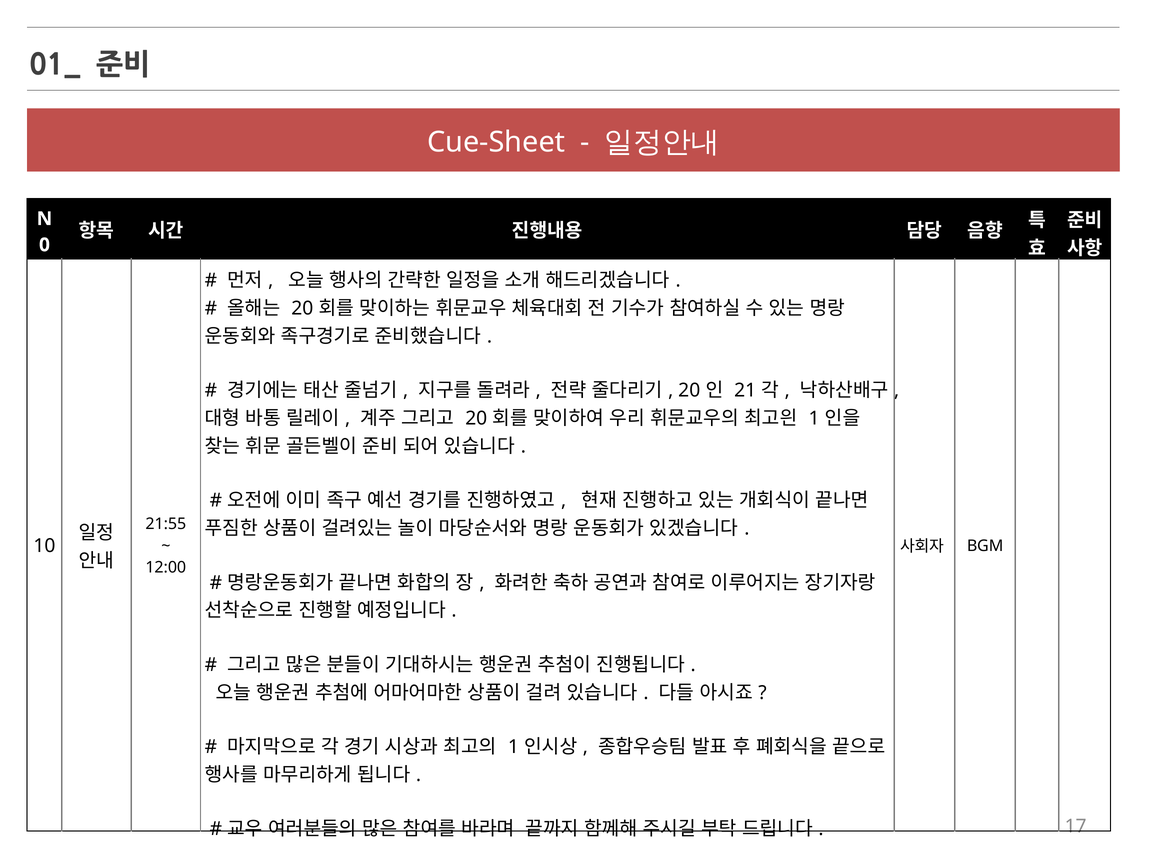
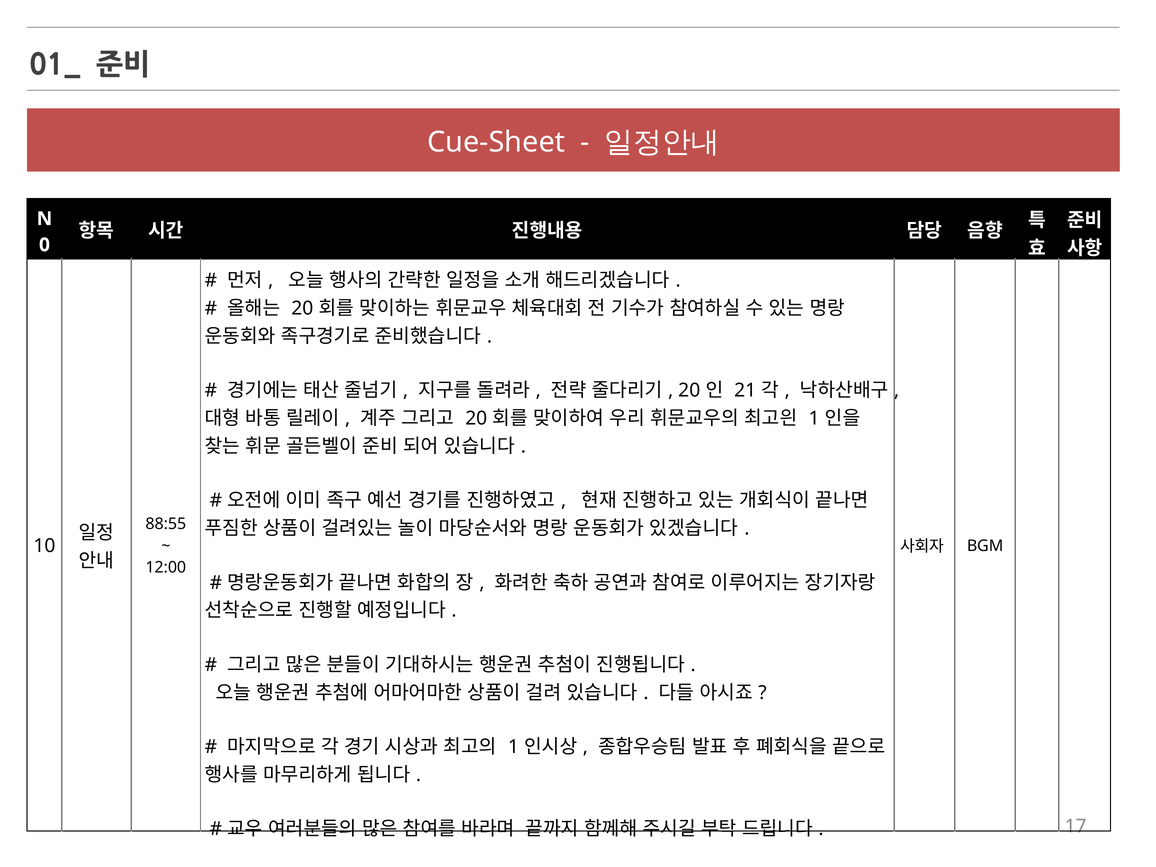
21:55: 21:55 -> 88:55 (166, 524)
